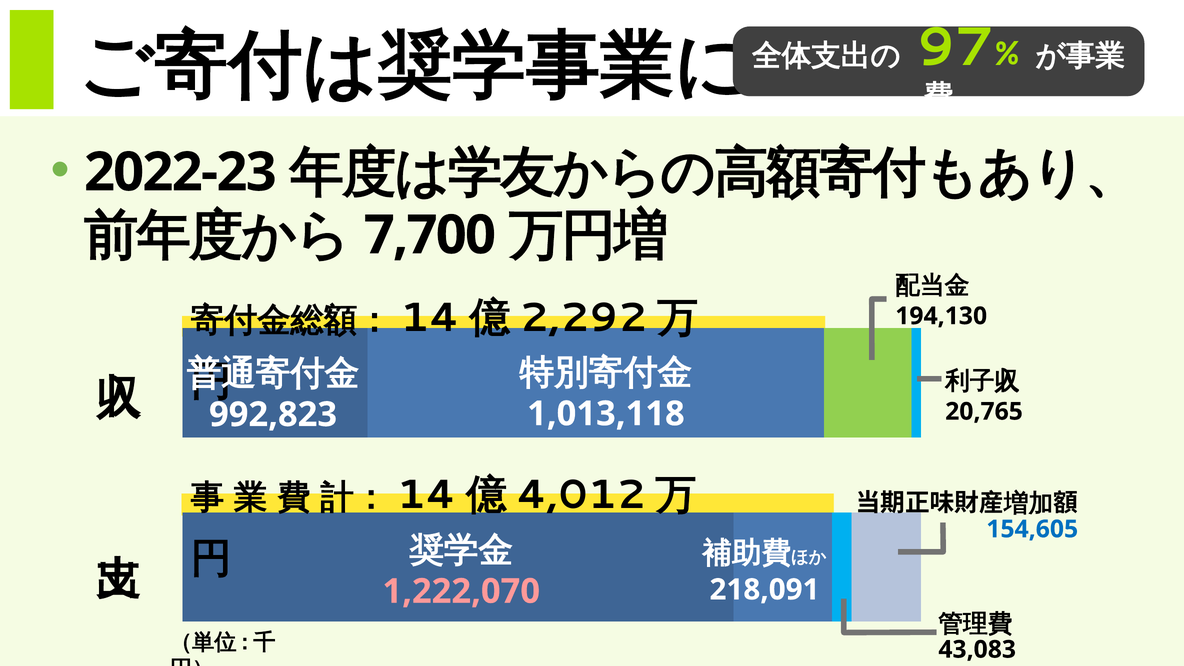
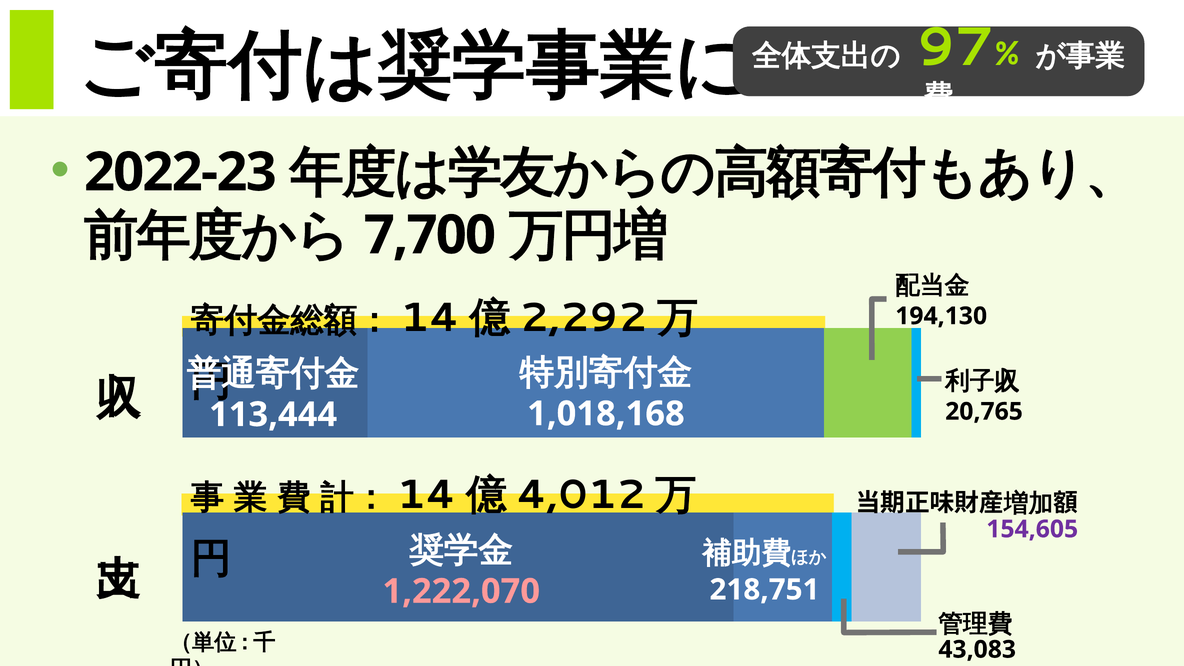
1,013,118: 1,013,118 -> 1,018,168 (606, 414)
992,823: 992,823 -> 113,444 (273, 415)
154,605 colour: blue -> purple (1032, 529)
218,091: 218,091 -> 218,751 (765, 590)
